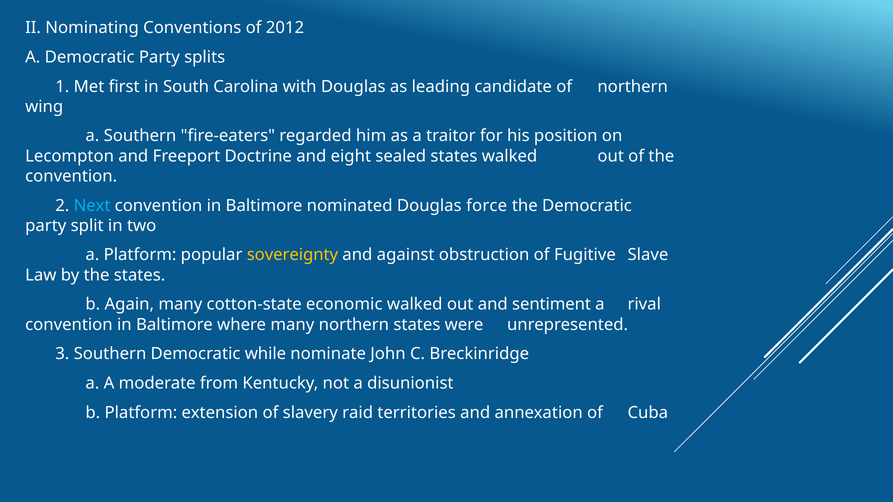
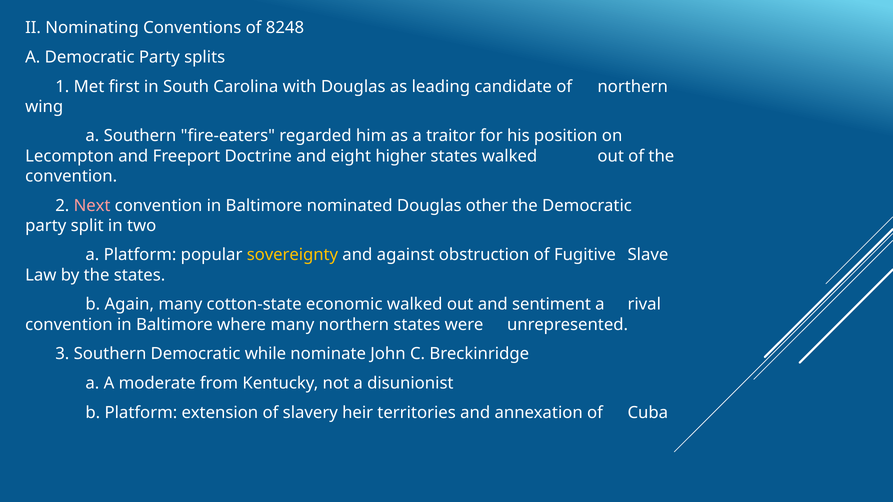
2012: 2012 -> 8248 (285, 28)
sealed: sealed -> higher (401, 156)
Next colour: light blue -> pink (92, 206)
force: force -> other (487, 206)
raid: raid -> heir (358, 413)
